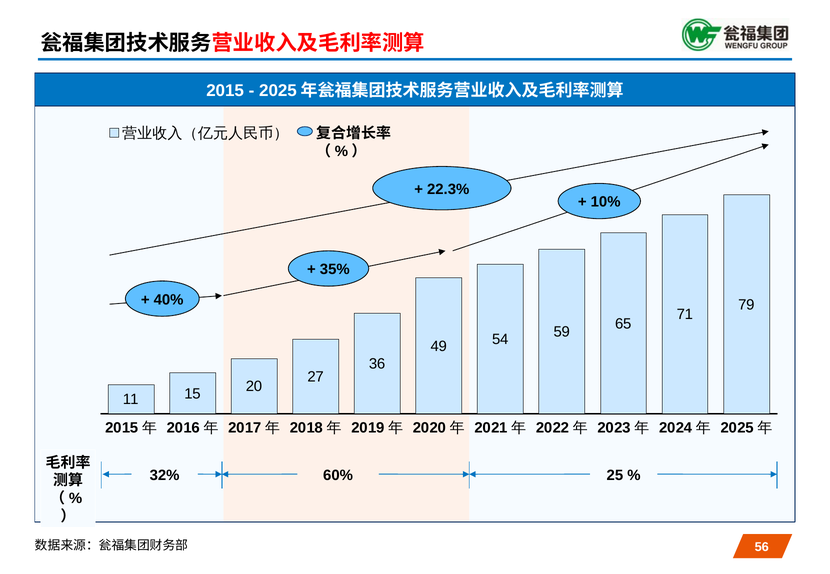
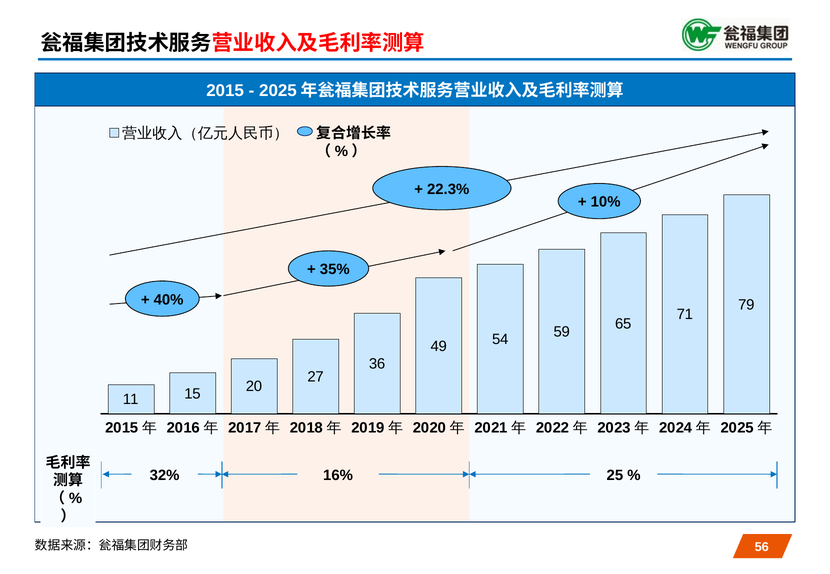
60%: 60% -> 16% (338, 476)
